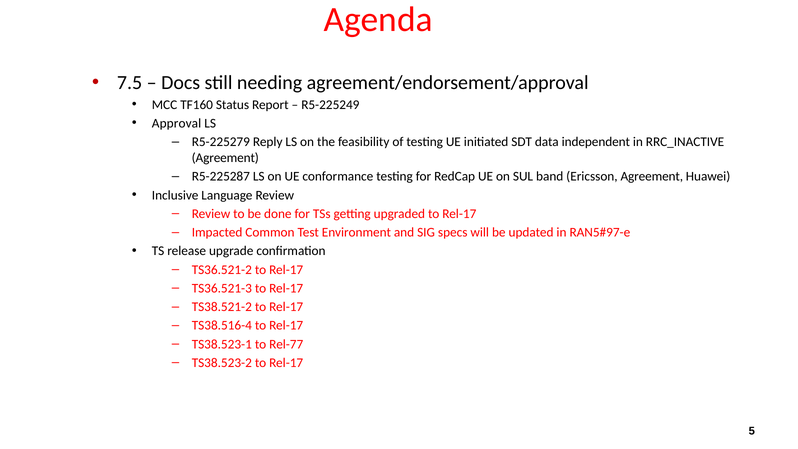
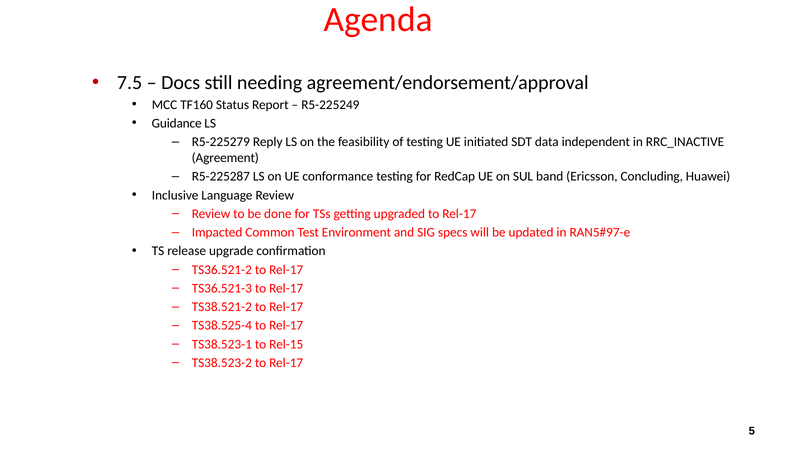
Approval: Approval -> Guidance (177, 123)
Ericsson Agreement: Agreement -> Concluding (652, 177)
TS38.516-4: TS38.516-4 -> TS38.525-4 (222, 325)
Rel-77: Rel-77 -> Rel-15 (286, 344)
